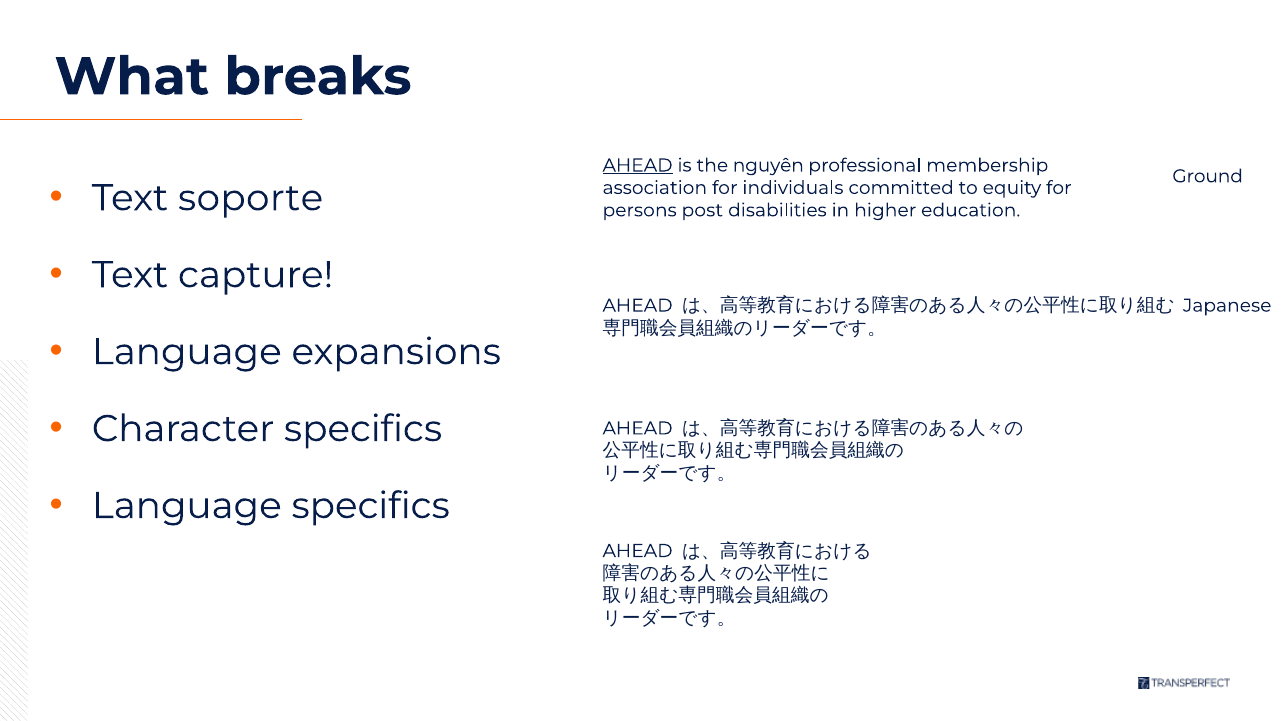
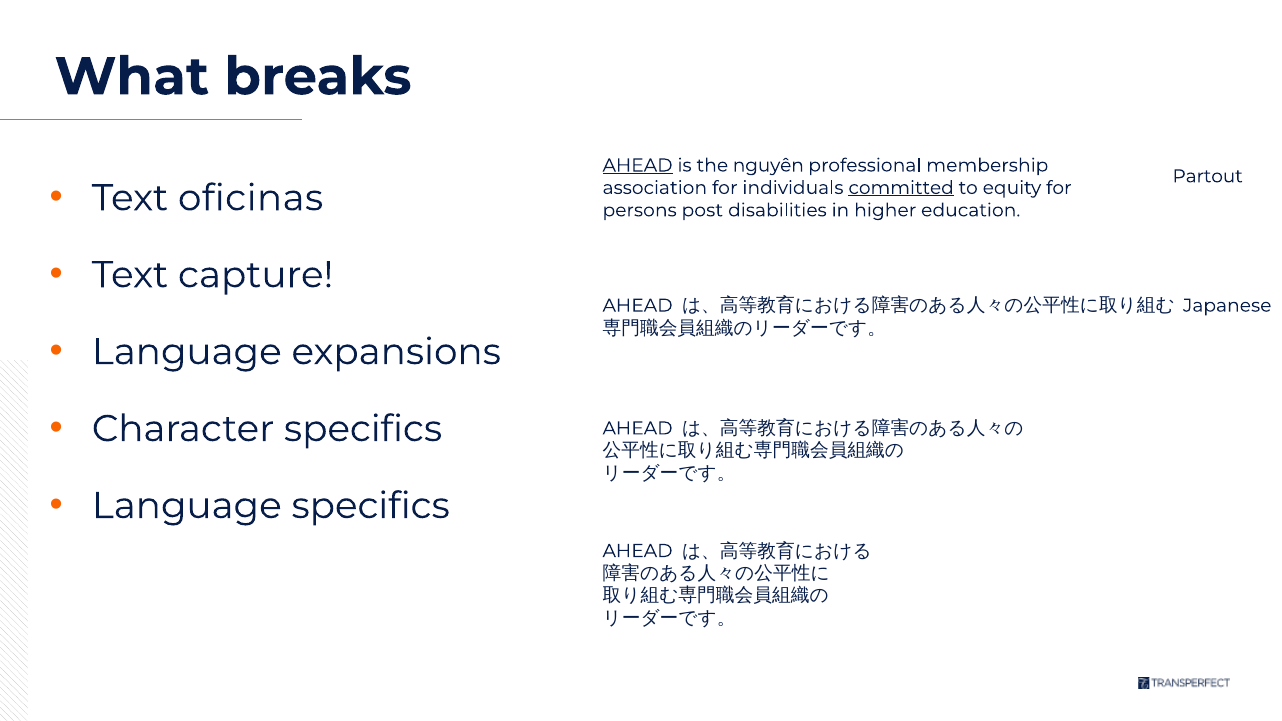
Ground: Ground -> Partout (1208, 176)
soporte: soporte -> oficinas (251, 198)
committed underline: none -> present (901, 188)
